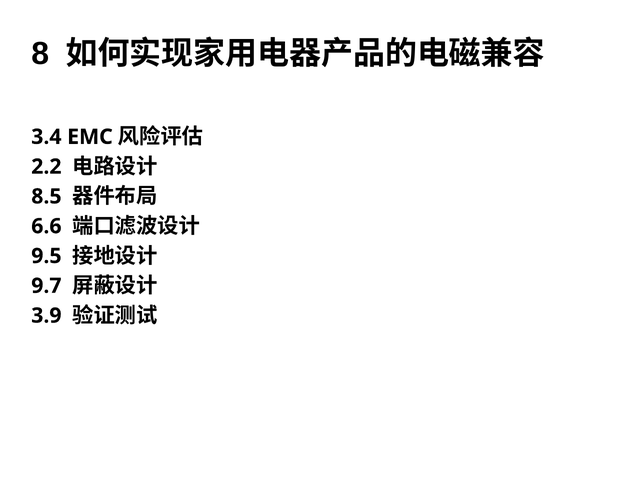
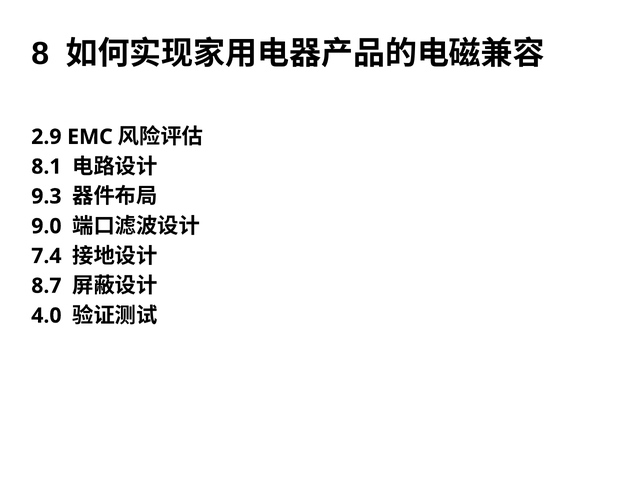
3.4: 3.4 -> 2.9 (46, 137)
2.2: 2.2 -> 8.1 (46, 167)
8.5: 8.5 -> 9.3 (46, 197)
6.6: 6.6 -> 9.0 (46, 226)
9.5: 9.5 -> 7.4 (46, 256)
9.7: 9.7 -> 8.7 (46, 286)
3.9: 3.9 -> 4.0 (46, 316)
